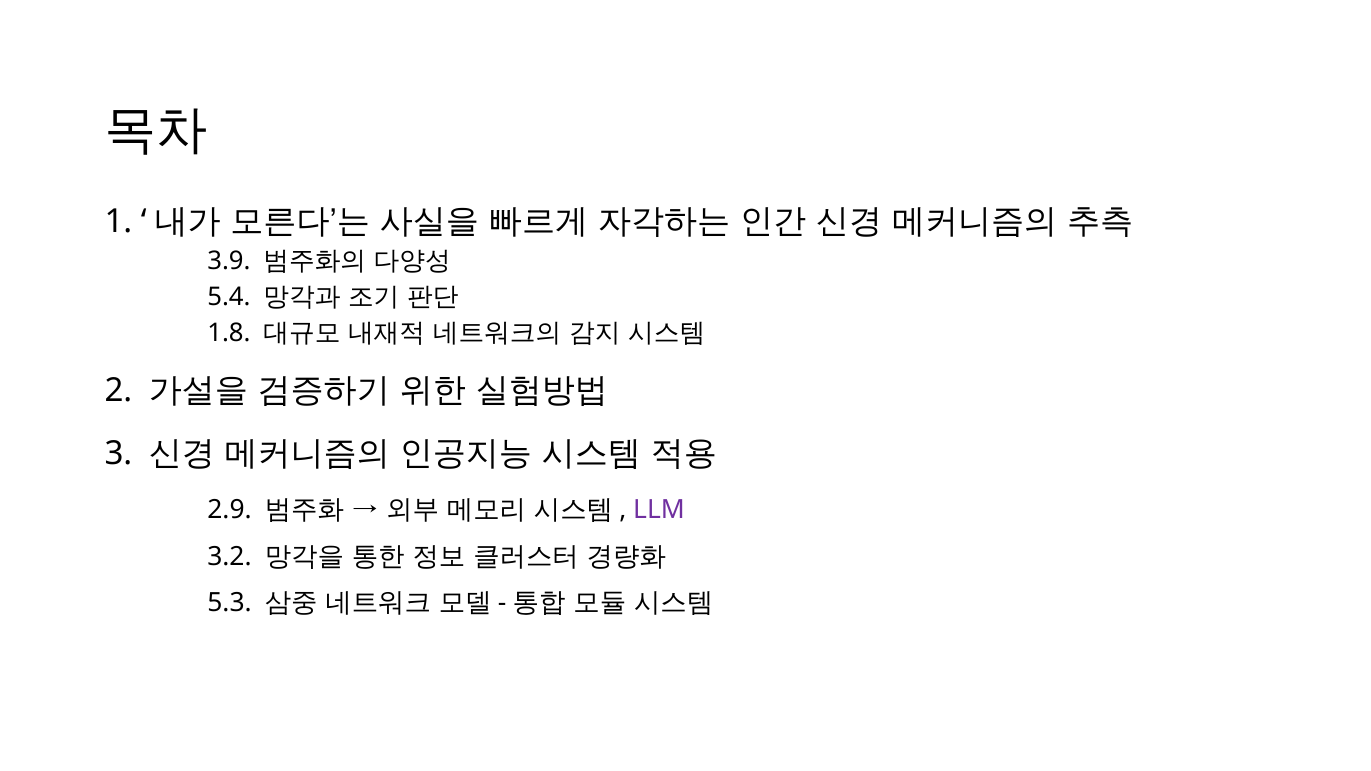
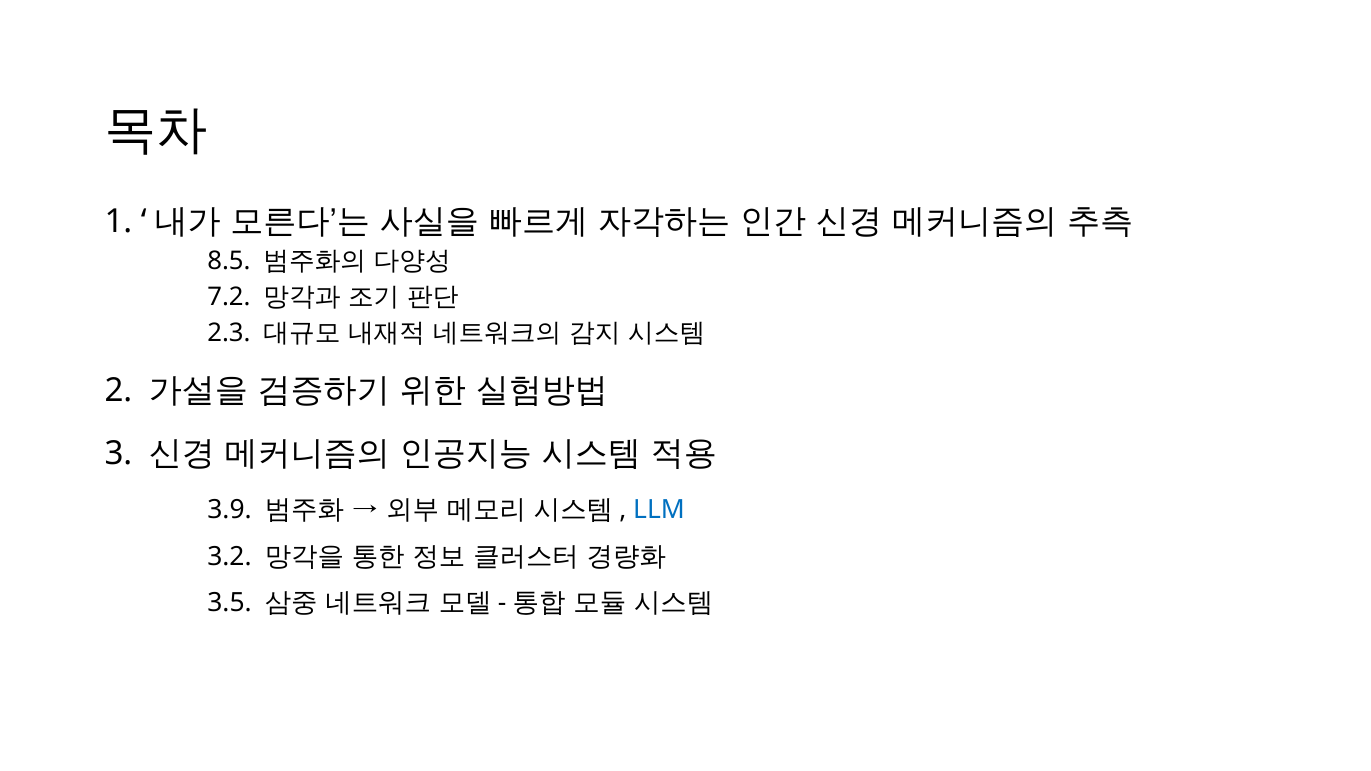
3.9: 3.9 -> 8.5 (229, 261)
5.4: 5.4 -> 7.2 (229, 297)
1.8: 1.8 -> 2.3 (229, 333)
2.9: 2.9 -> 3.9 (230, 510)
LLM colour: purple -> blue (659, 510)
5.3: 5.3 -> 3.5 (230, 603)
